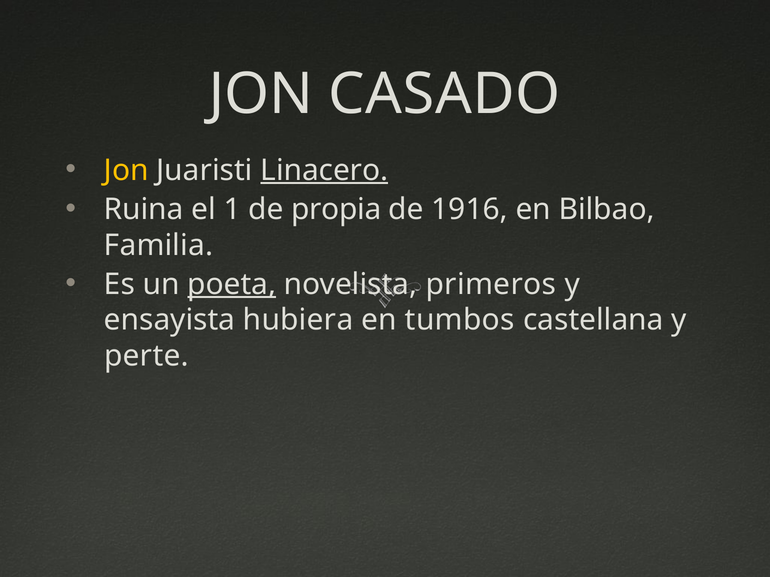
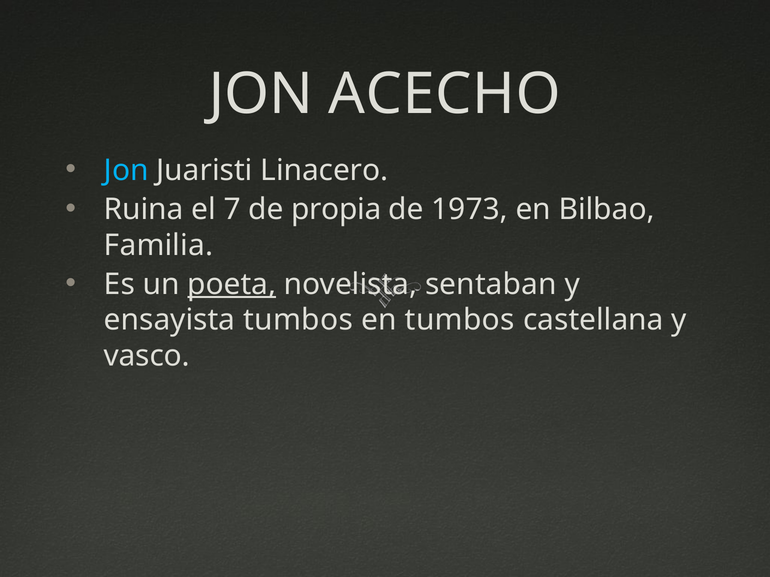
CASADO: CASADO -> ACECHO (445, 94)
Jon colour: yellow -> light blue (126, 170)
Linacero underline: present -> none (324, 170)
1: 1 -> 7 (232, 209)
1916: 1916 -> 1973 (470, 209)
primeros: primeros -> sentaban (491, 284)
ensayista hubiera: hubiera -> tumbos (298, 320)
perte: perte -> vasco (147, 356)
